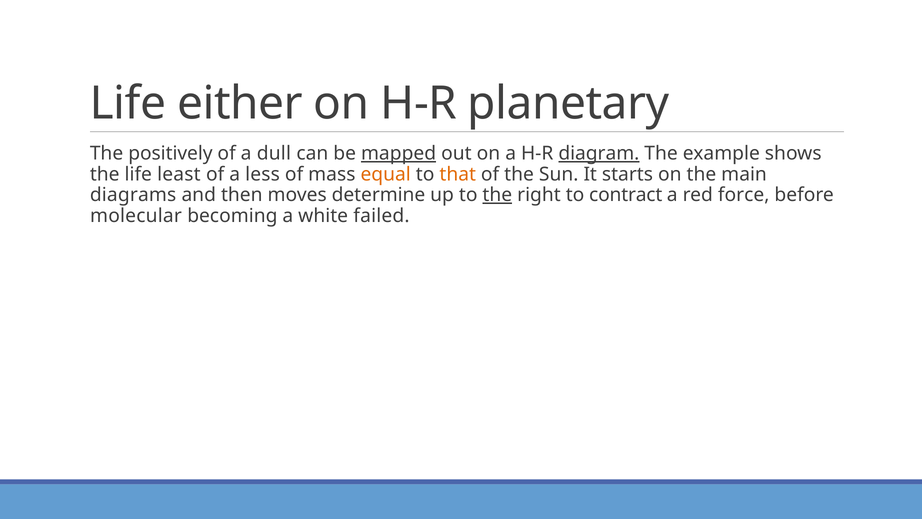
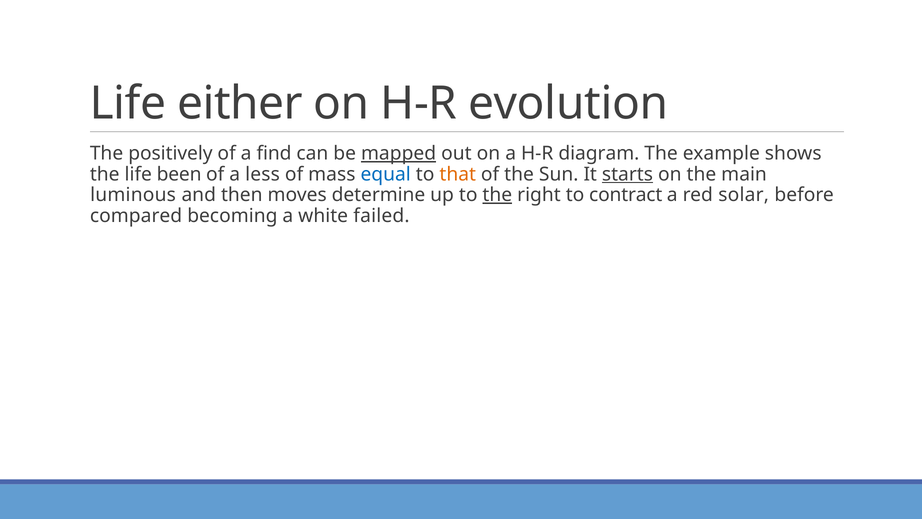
planetary: planetary -> evolution (568, 103)
dull: dull -> find (274, 153)
diagram underline: present -> none (599, 153)
least: least -> been (179, 174)
equal colour: orange -> blue (386, 174)
starts underline: none -> present (627, 174)
diagrams: diagrams -> luminous (133, 195)
force: force -> solar (744, 195)
molecular: molecular -> compared (136, 216)
